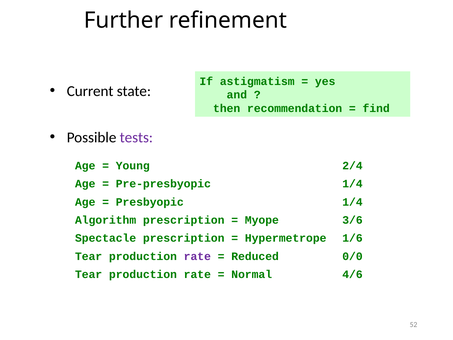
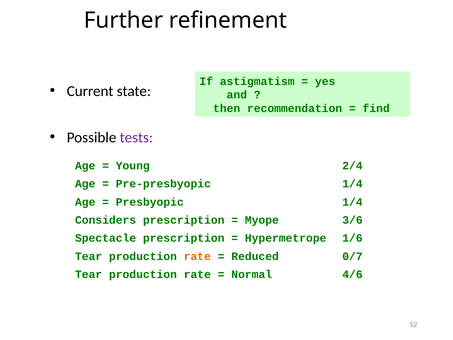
Algorithm: Algorithm -> Considers (106, 220)
rate colour: purple -> orange (197, 256)
0/0: 0/0 -> 0/7 (352, 256)
